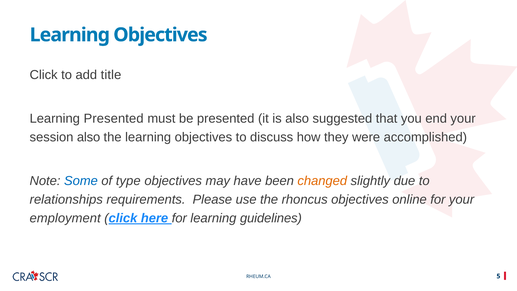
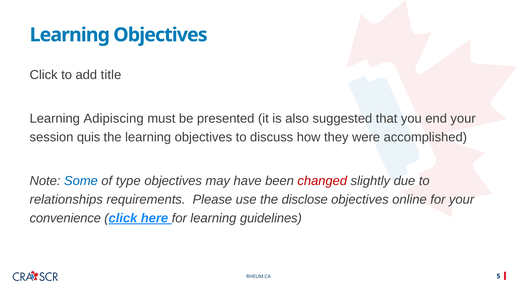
Learning Presented: Presented -> Adipiscing (114, 118)
session also: also -> quis (89, 137)
changed colour: orange -> red (322, 181)
rhoncus: rhoncus -> disclose (305, 199)
employment: employment -> convenience (65, 218)
